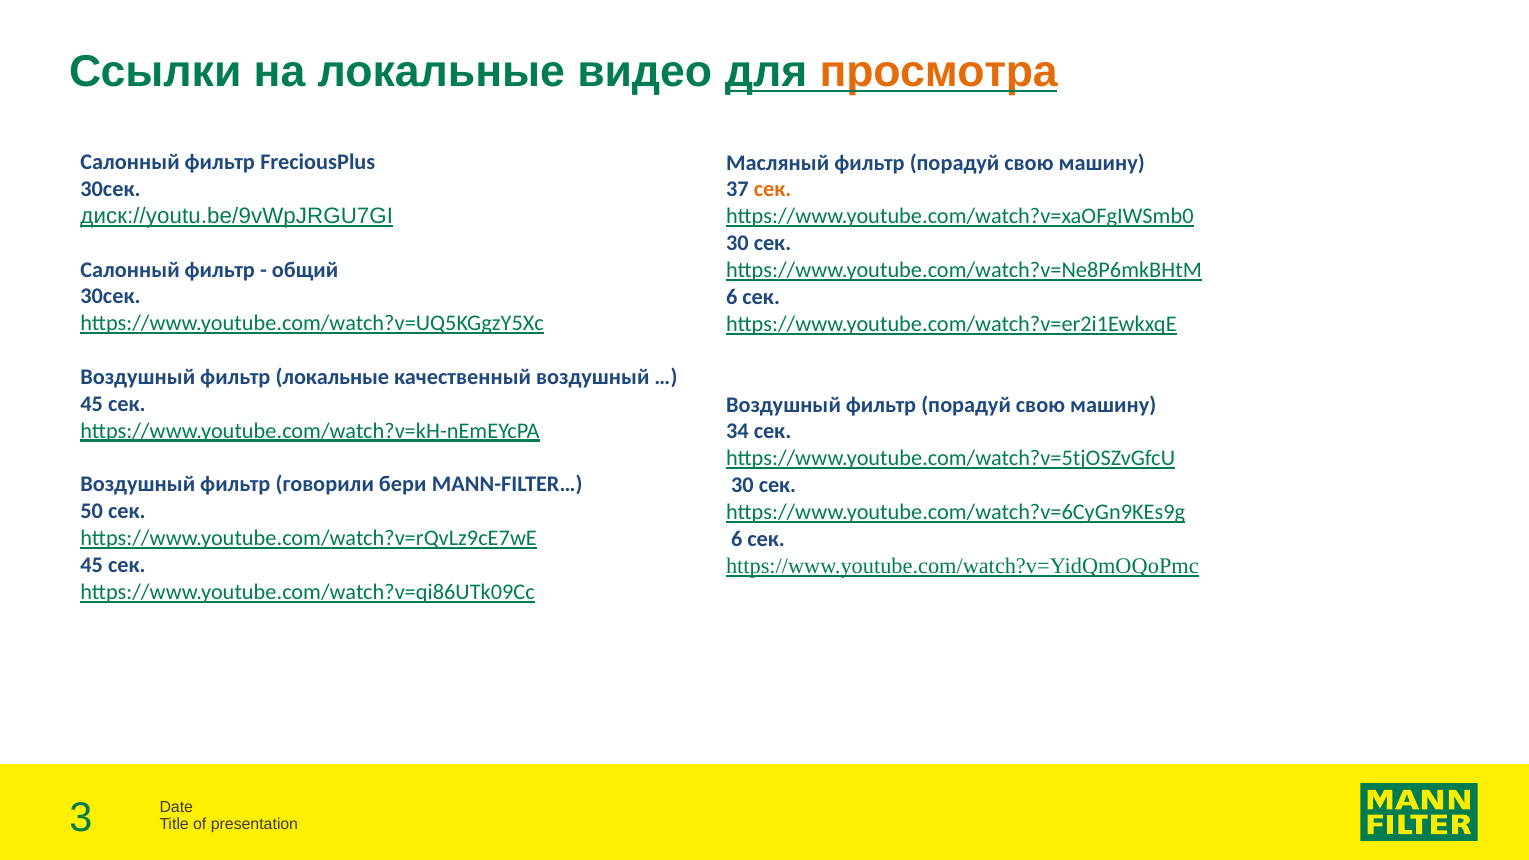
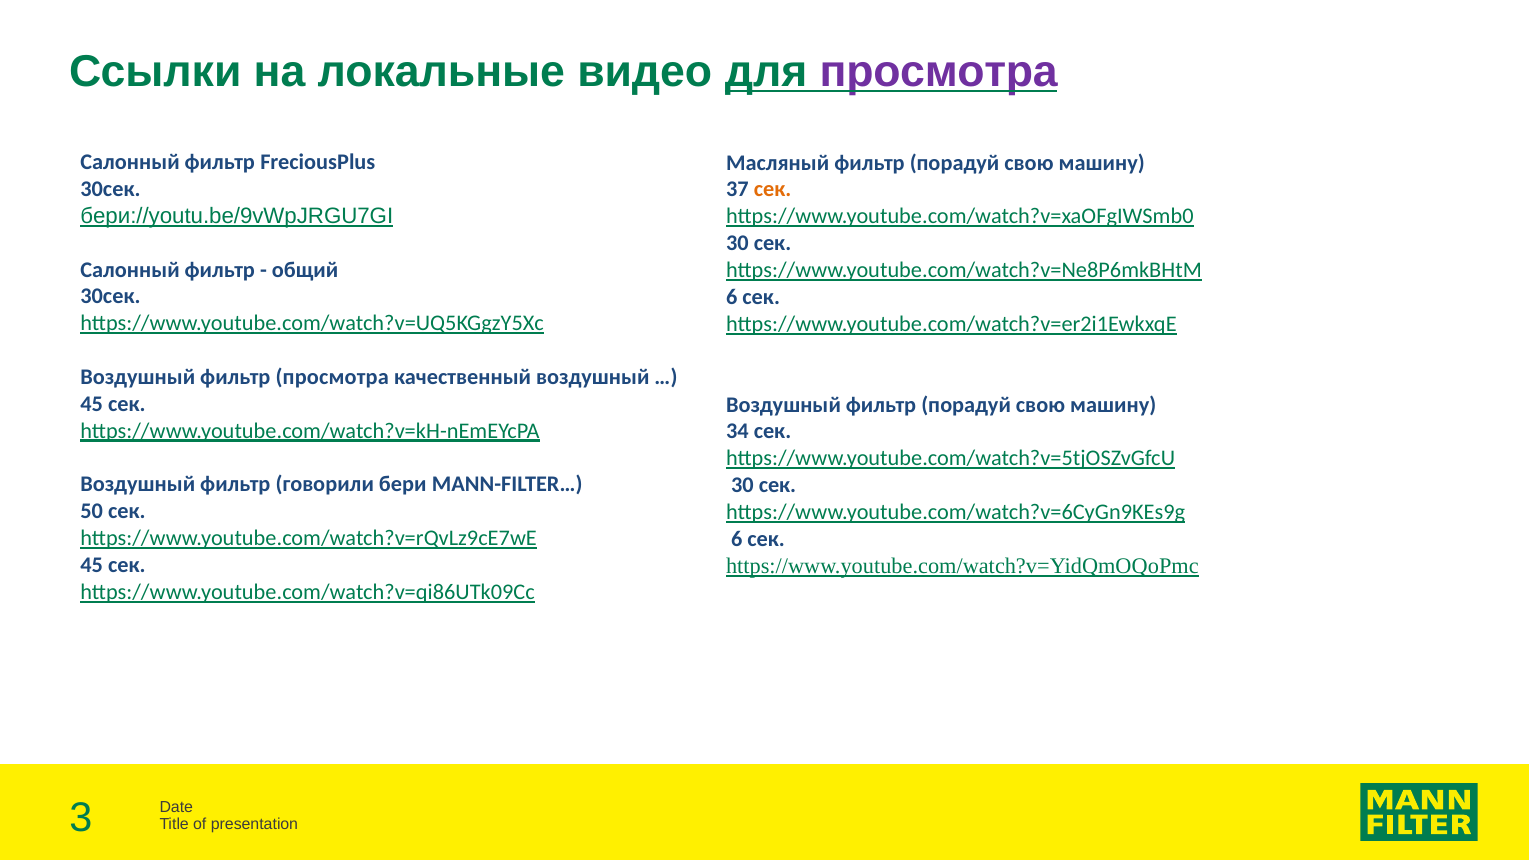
просмотра colour: orange -> purple (939, 72)
диск://youtu.be/9vWpJRGU7GI: диск://youtu.be/9vWpJRGU7GI -> бери://youtu.be/9vWpJRGU7GI (237, 216)
фильтр локальные: локальные -> просмотра (332, 377)
